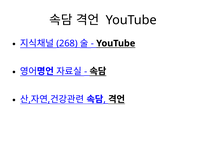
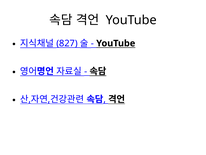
268: 268 -> 827 (67, 43)
